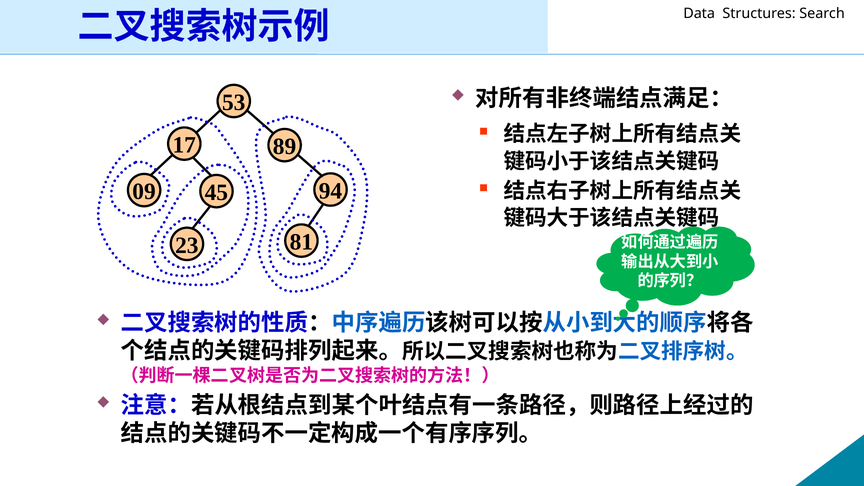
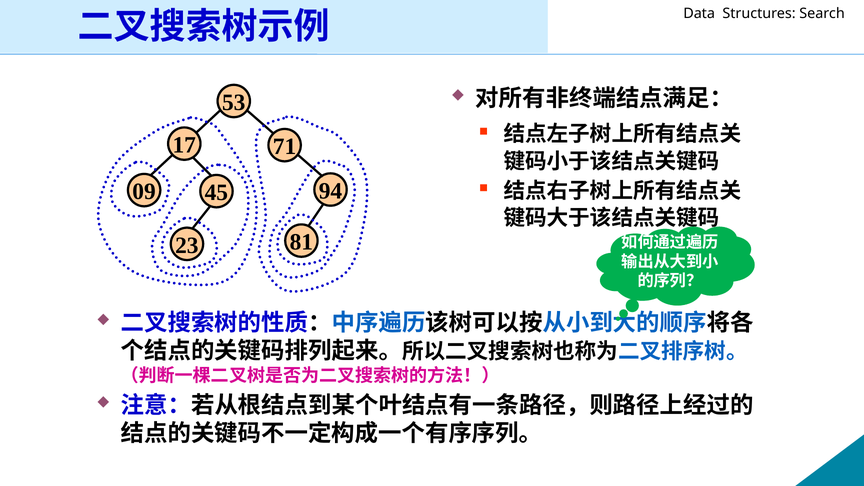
89: 89 -> 71 (285, 147)
